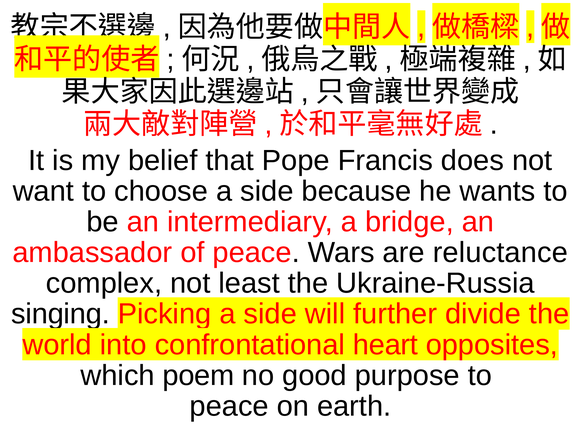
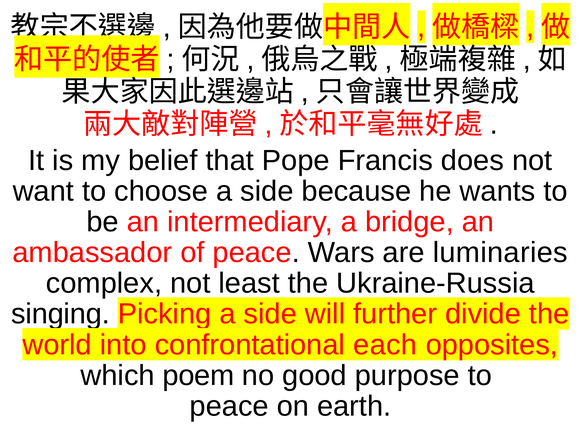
reluctance: reluctance -> luminaries (500, 253)
heart: heart -> each (385, 345)
